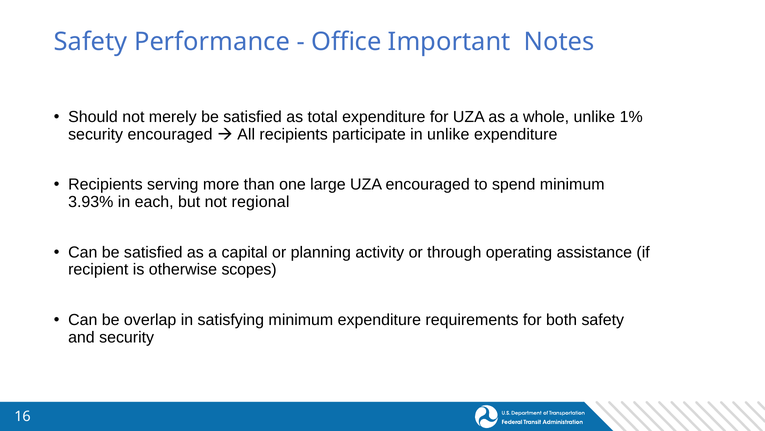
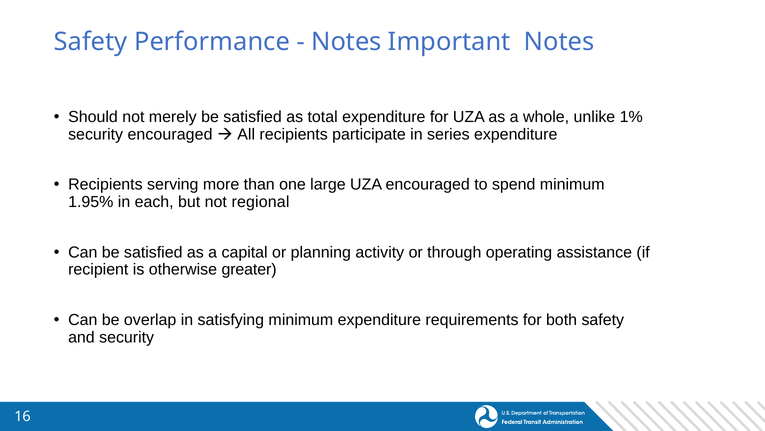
Office: Office -> Notes (346, 42)
in unlike: unlike -> series (448, 134)
3.93%: 3.93% -> 1.95% (91, 202)
scopes: scopes -> greater (249, 269)
